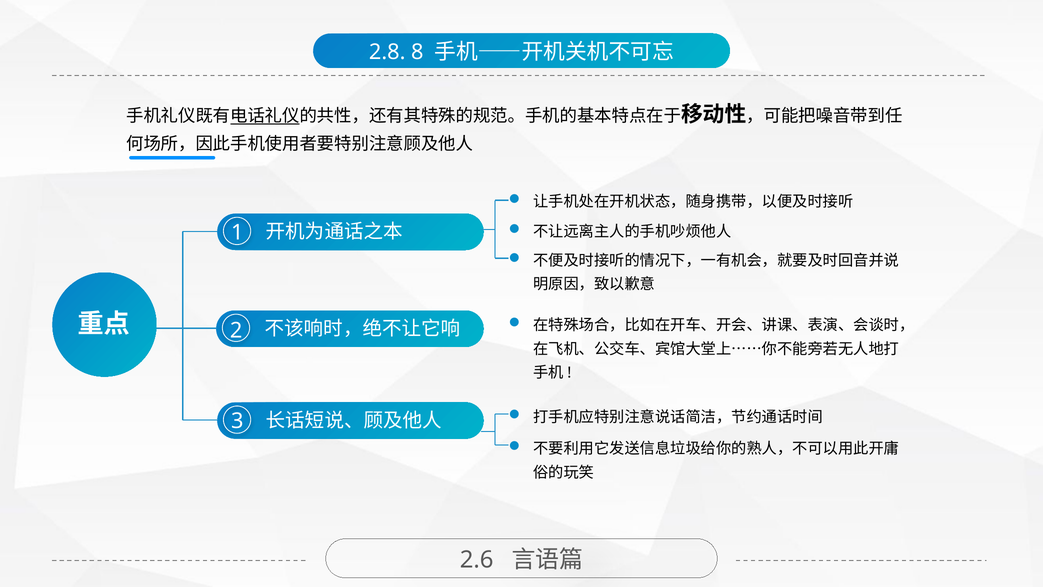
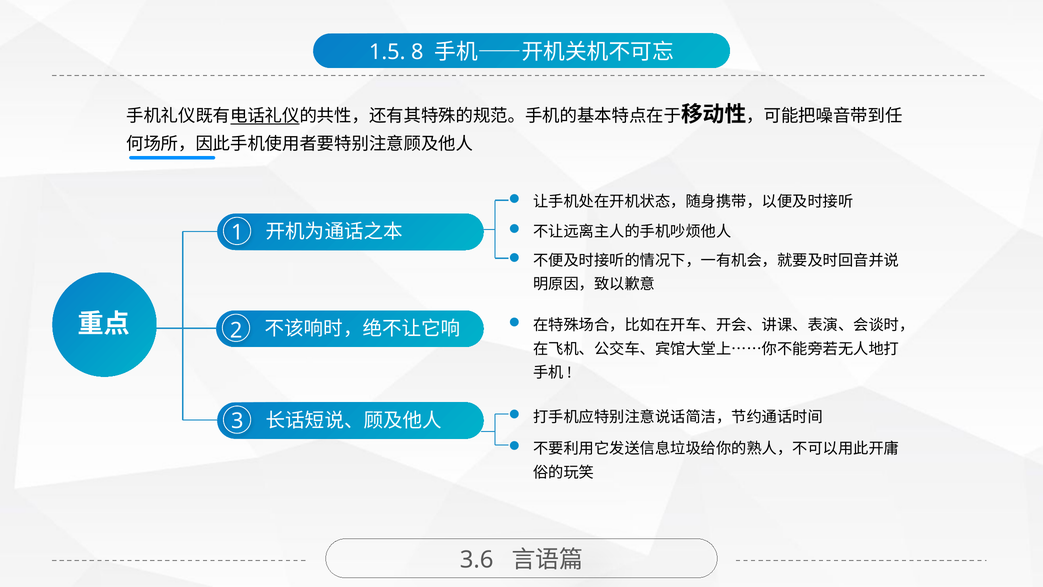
2.8: 2.8 -> 1.5 (387, 52)
2.6: 2.6 -> 3.6 (477, 560)
